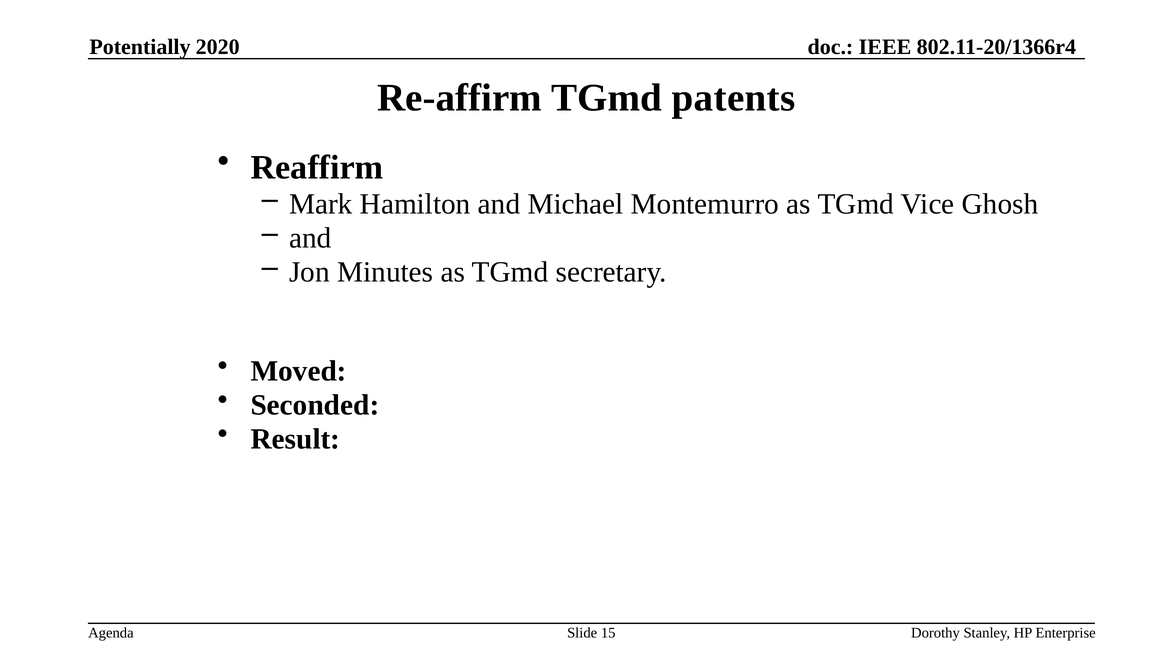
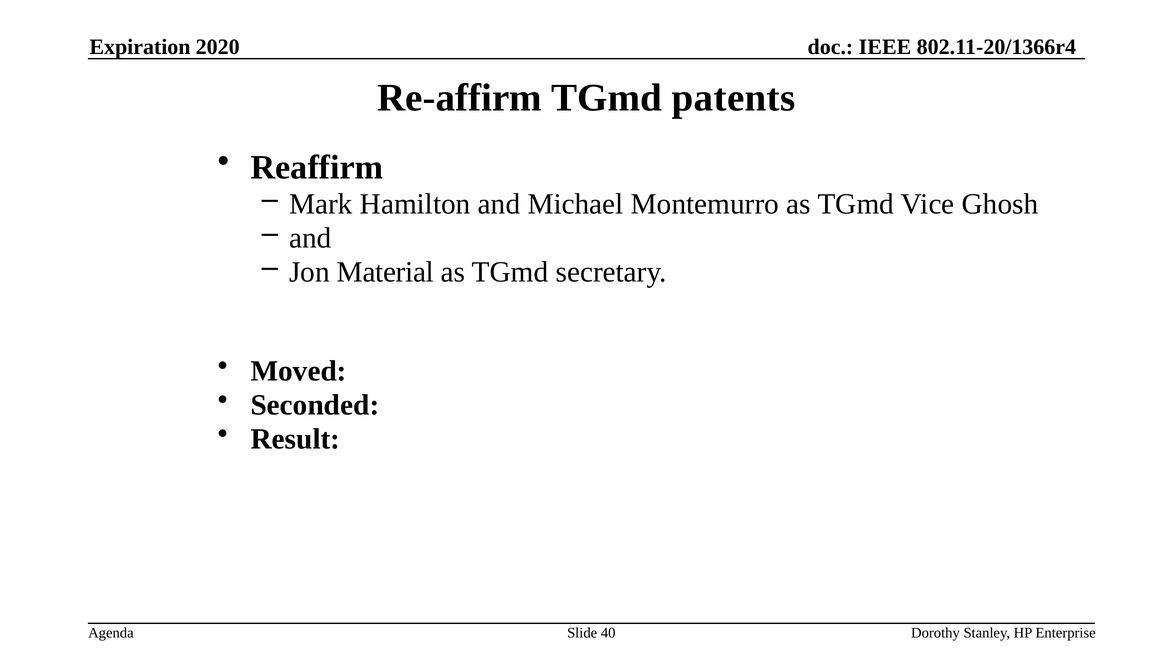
Potentially: Potentially -> Expiration (140, 47)
Minutes: Minutes -> Material (385, 272)
15: 15 -> 40 (608, 633)
